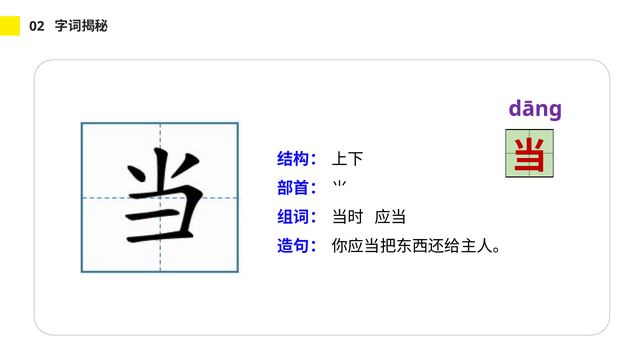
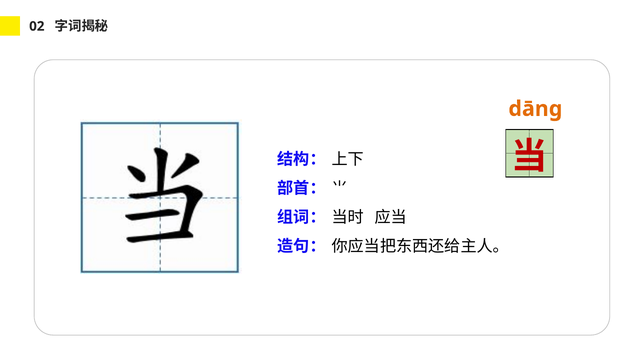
dānɡ colour: purple -> orange (535, 109)
